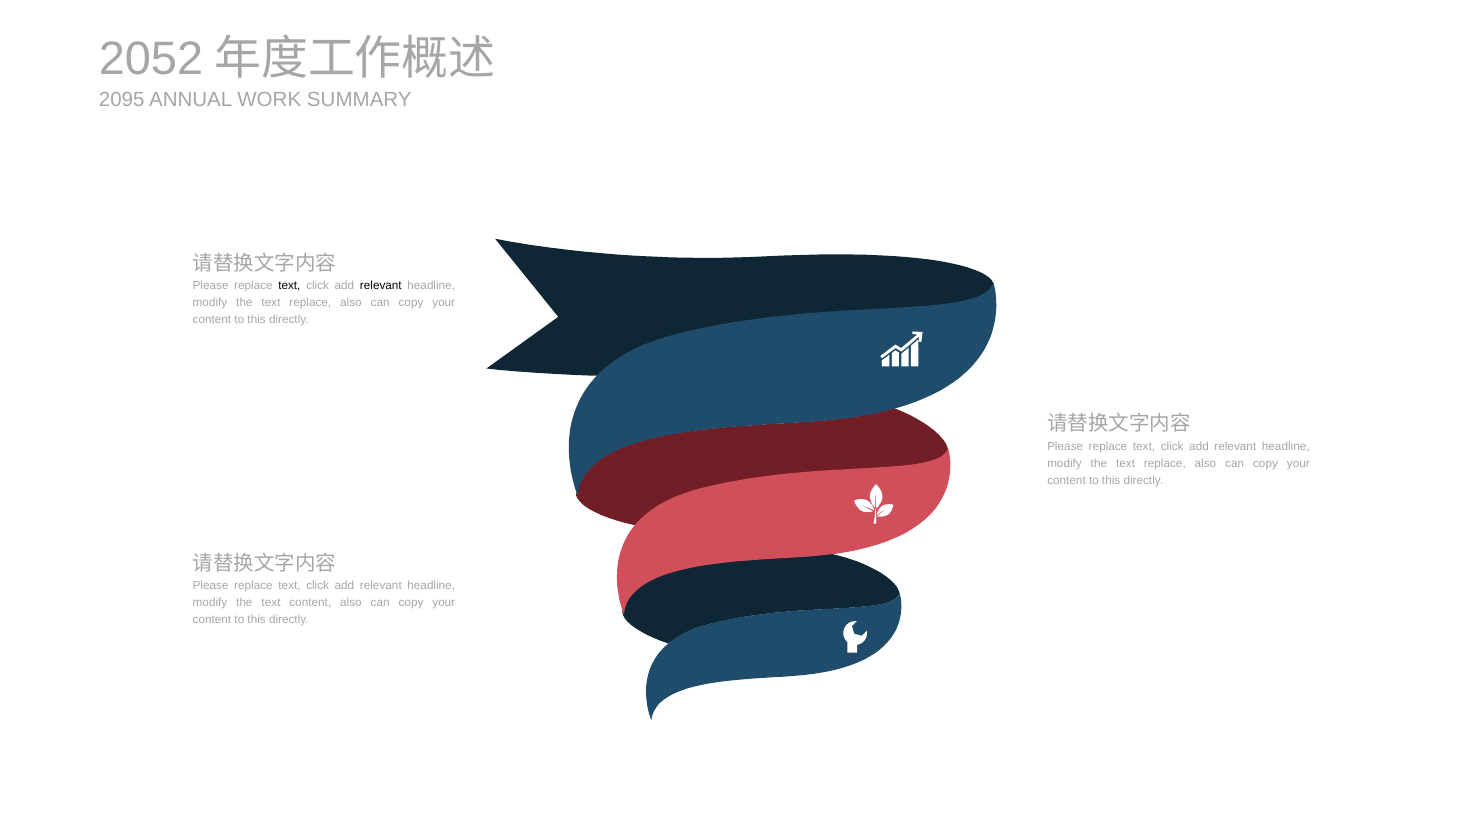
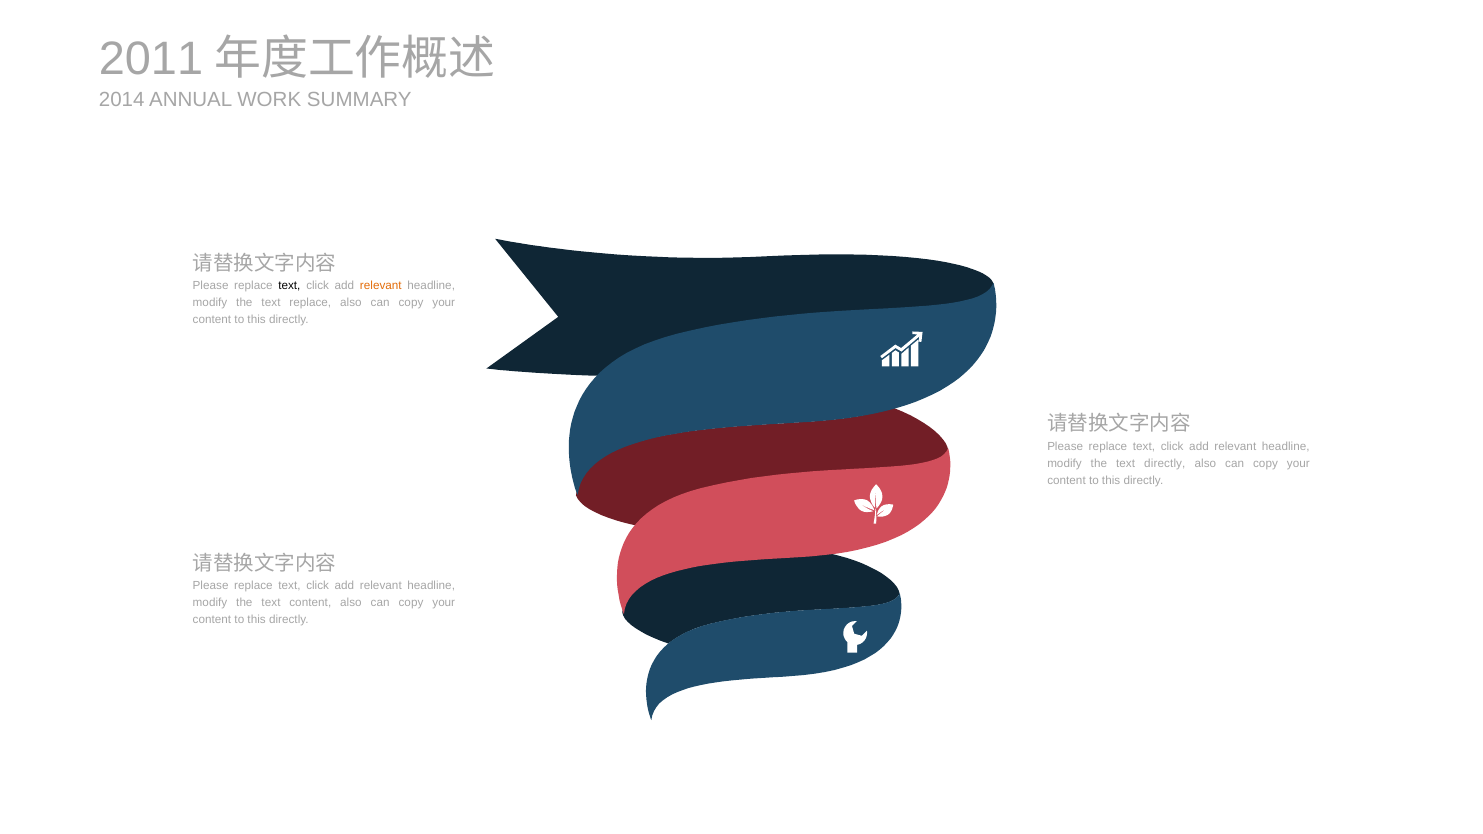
2052: 2052 -> 2011 (151, 59)
2095: 2095 -> 2014 (122, 100)
relevant colour: black -> orange (381, 286)
replace: replace -> directly (1165, 464)
